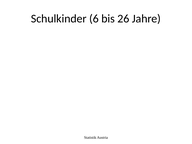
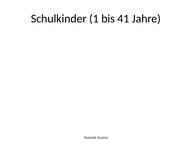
6: 6 -> 1 (94, 19)
26: 26 -> 41 (123, 19)
